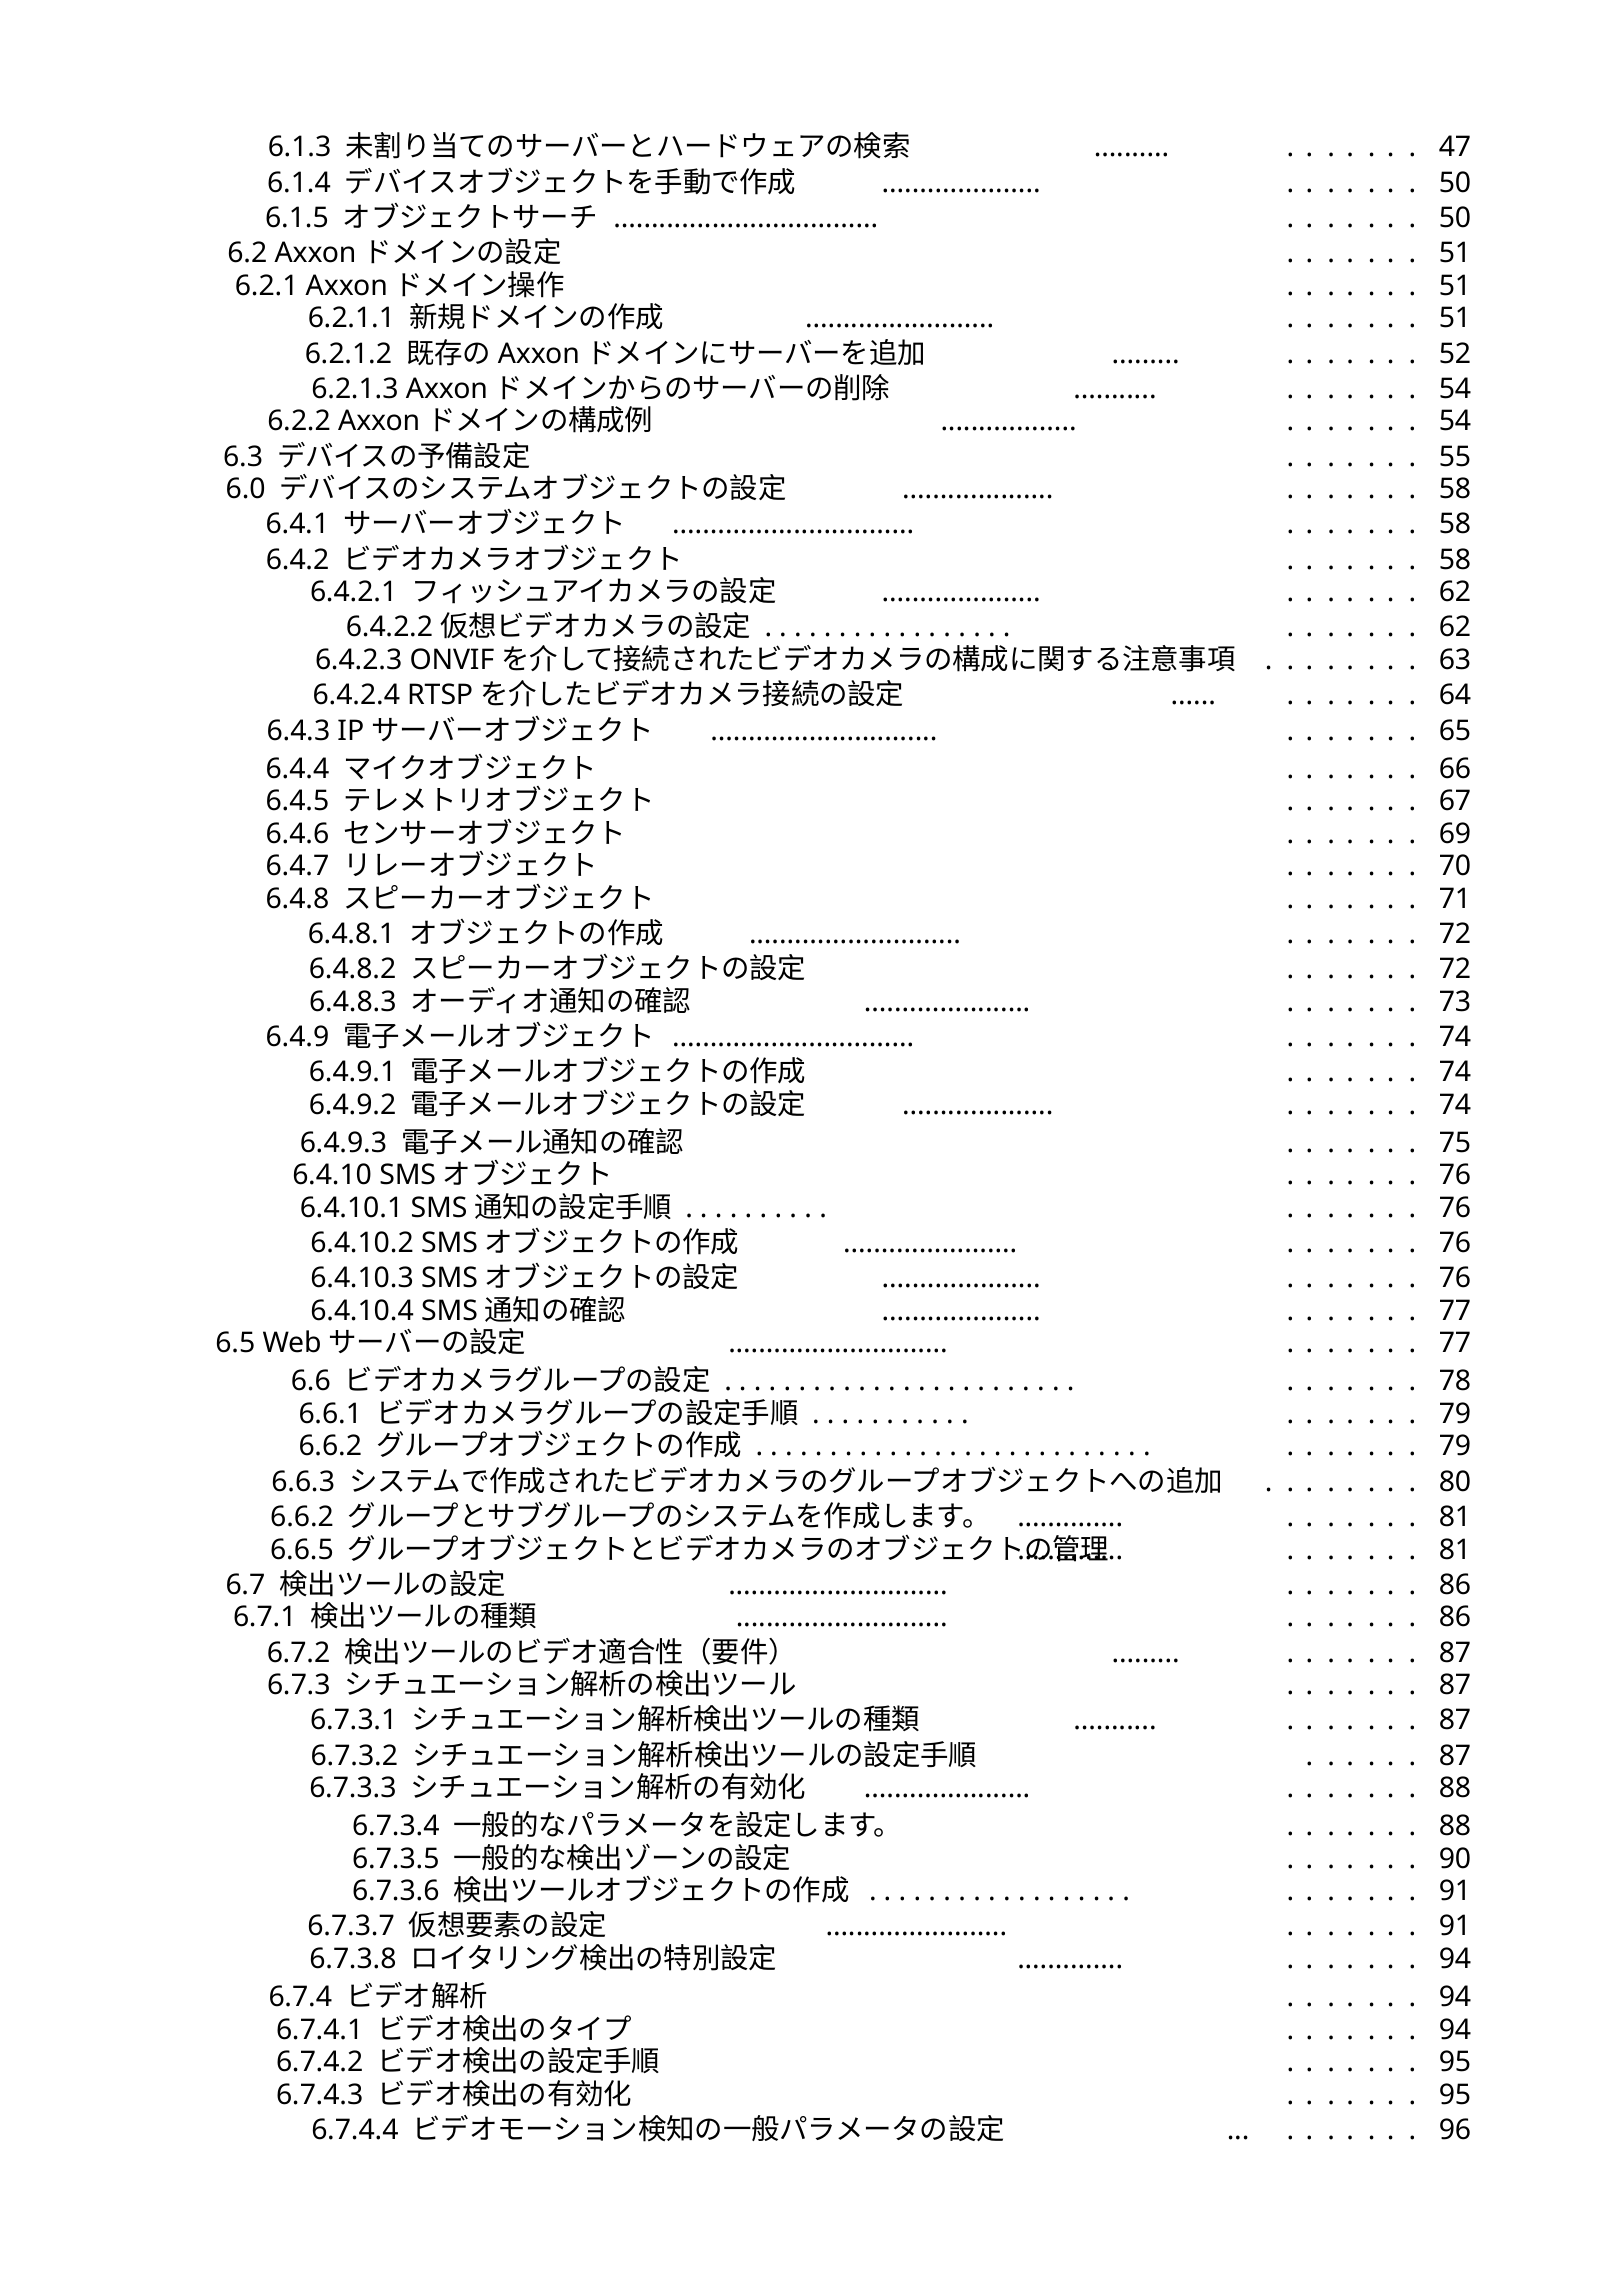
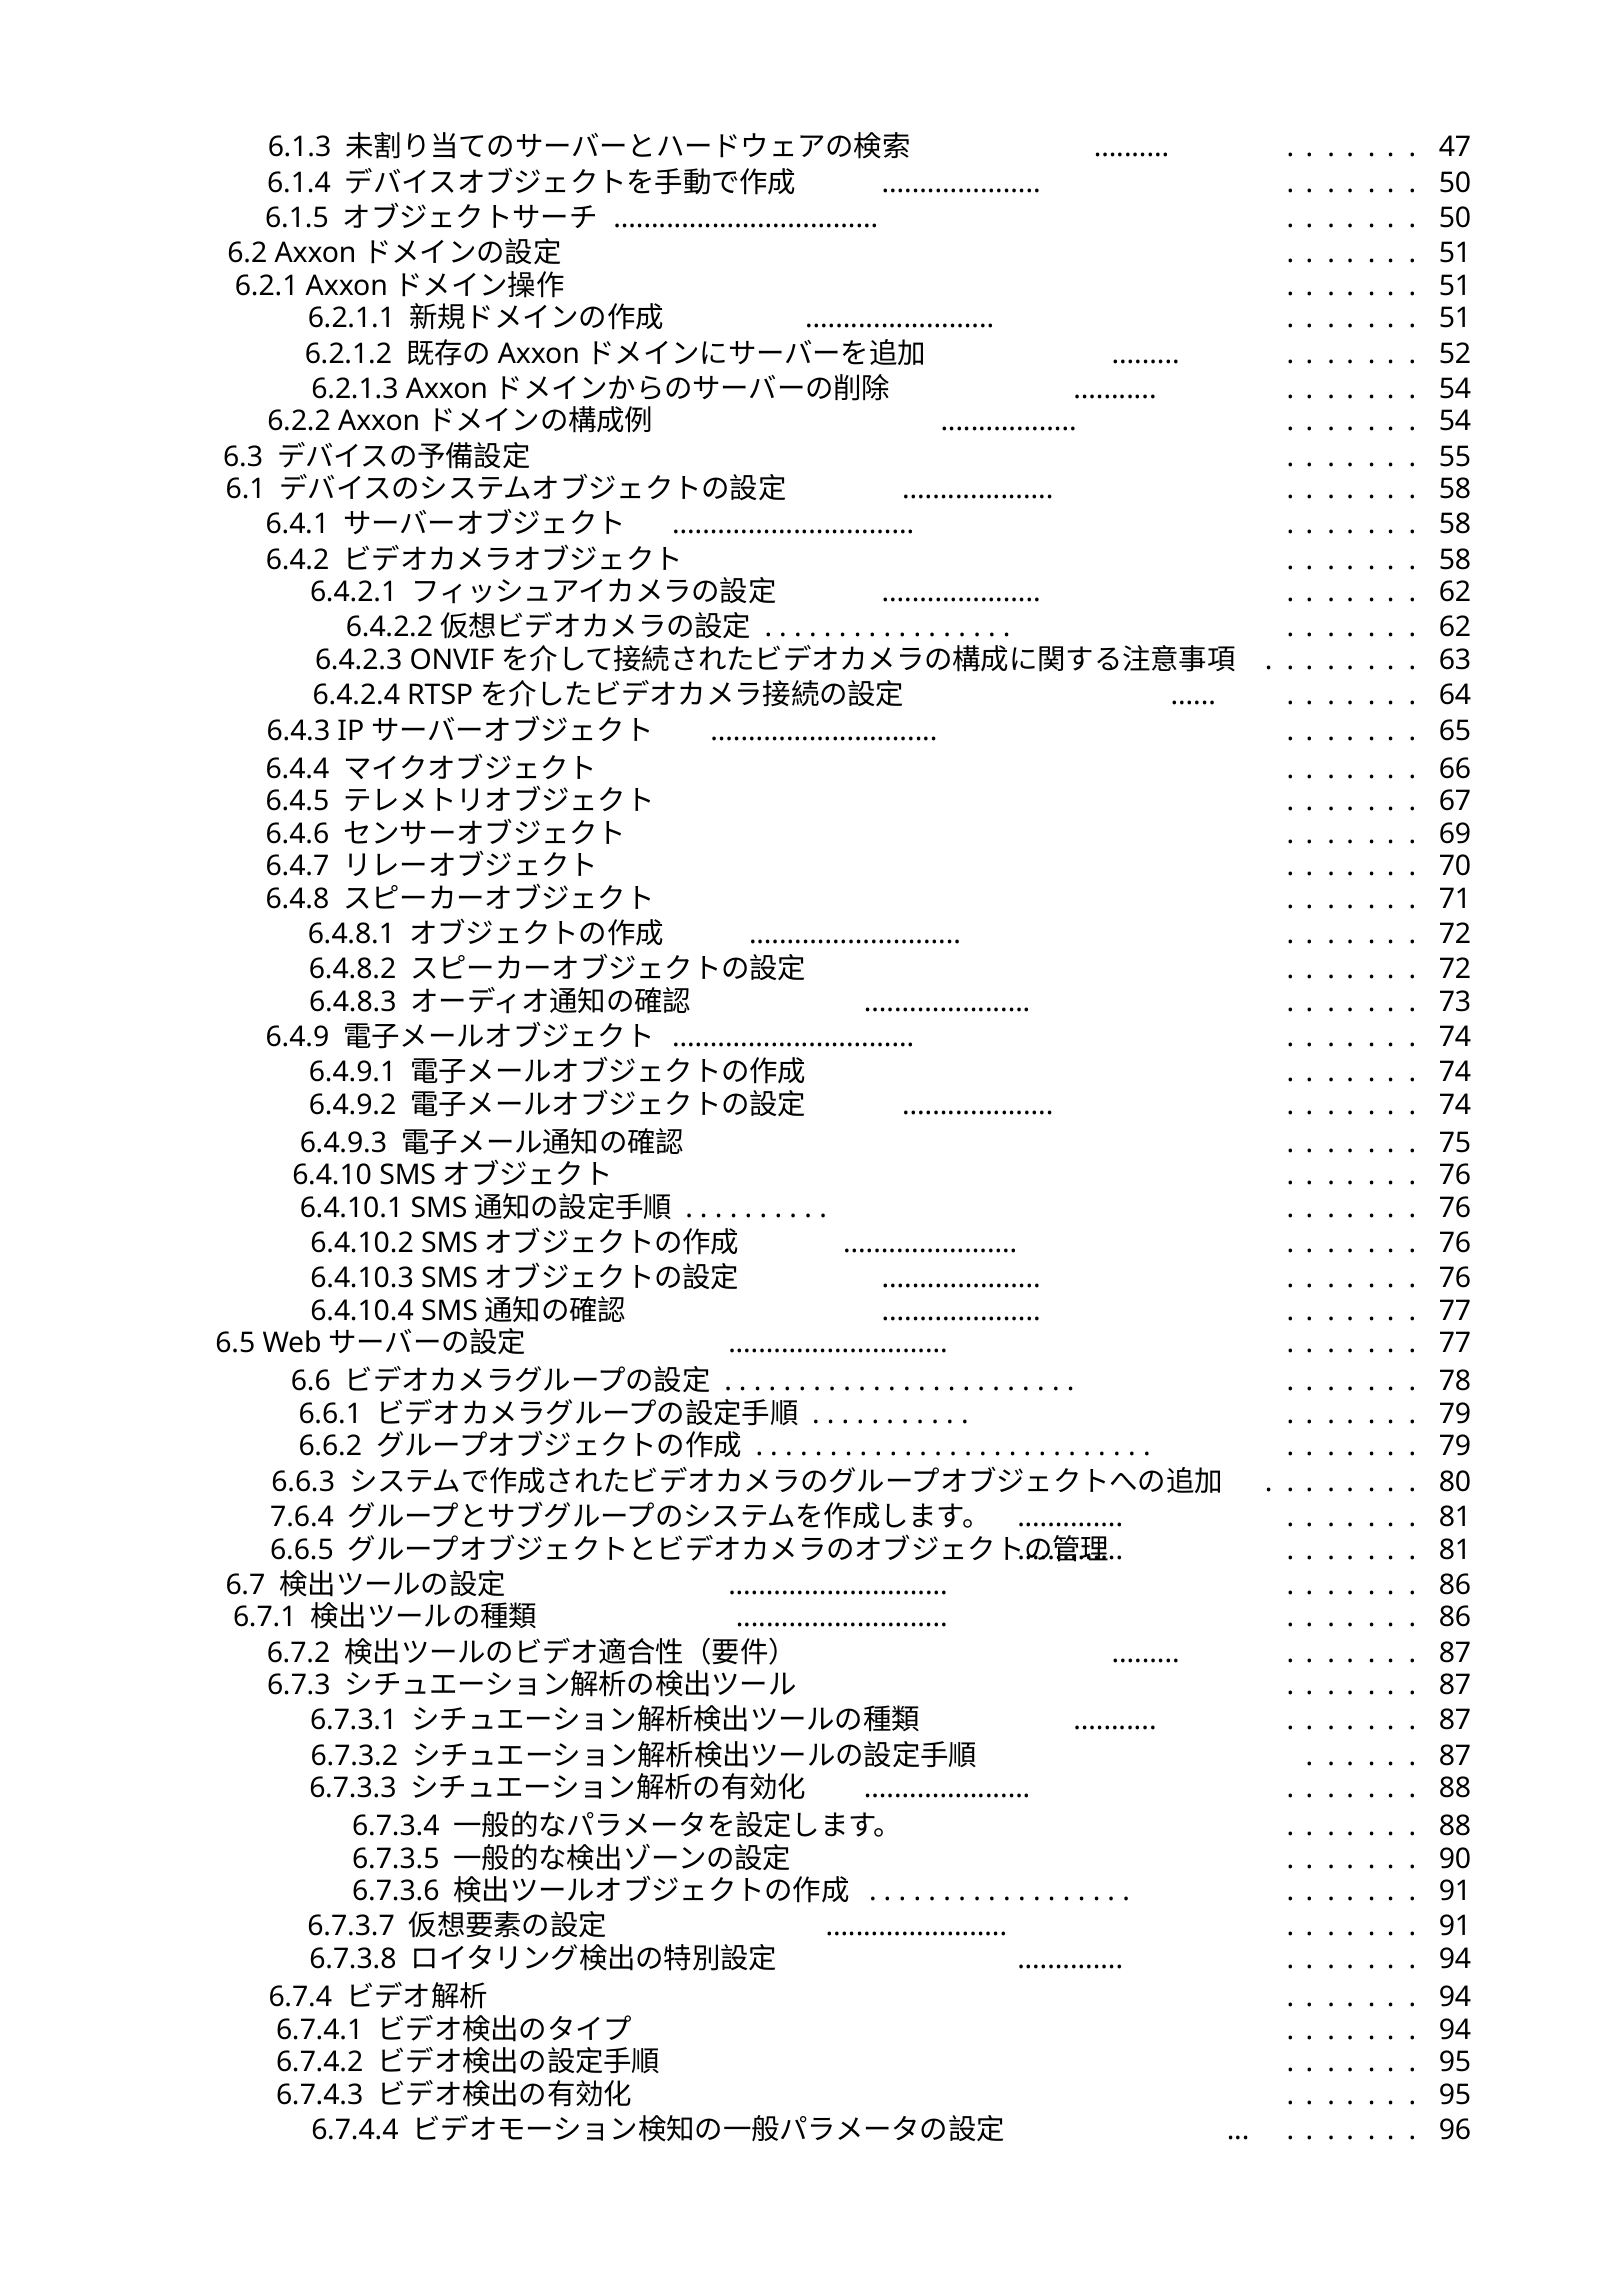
6.0: 6.0 -> 6.1 (246, 489)
6.6.2: 6.6.2 -> 7.6.4 (302, 1517)
